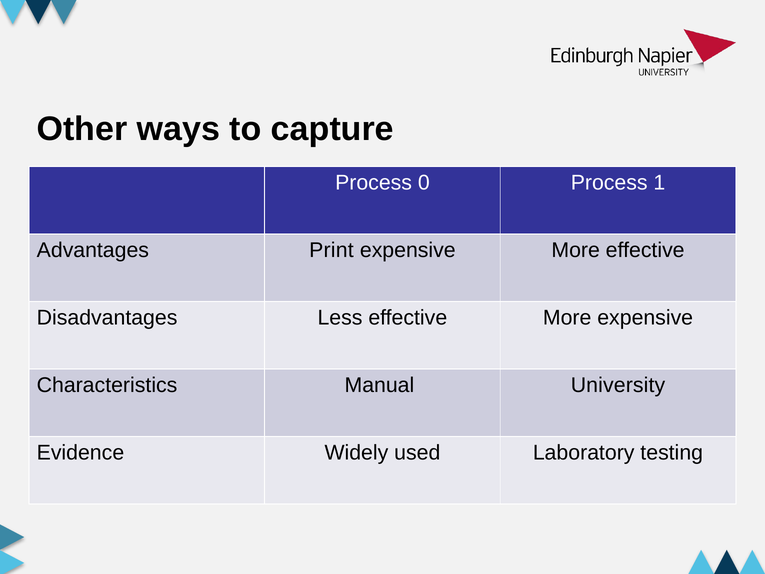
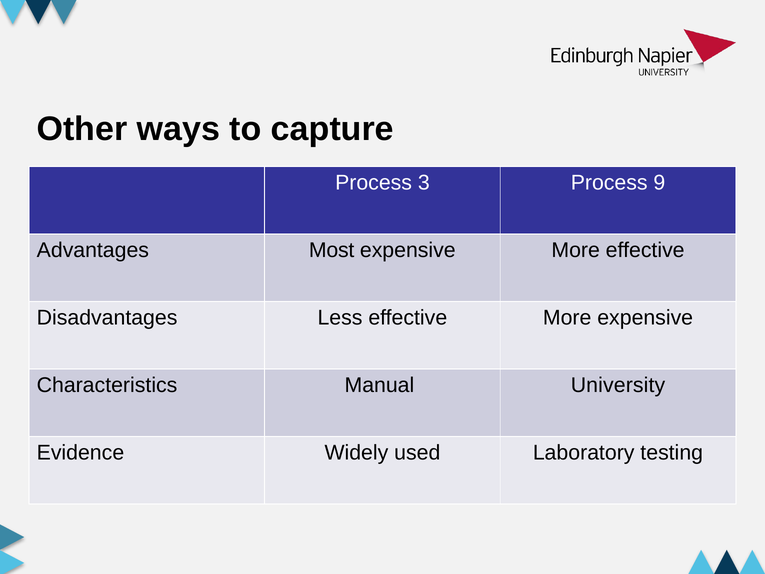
0: 0 -> 3 (424, 182)
1: 1 -> 9 (659, 182)
Print: Print -> Most (332, 250)
